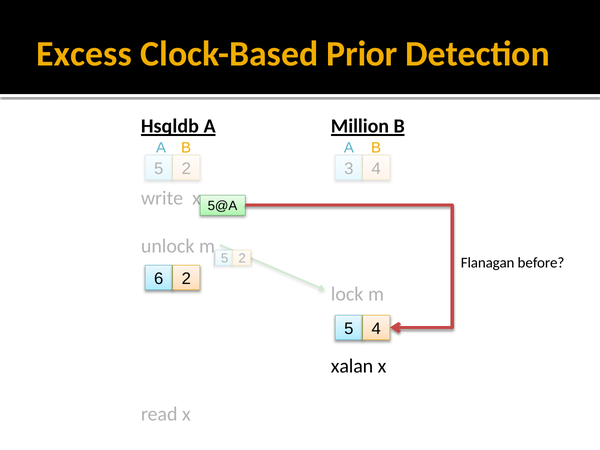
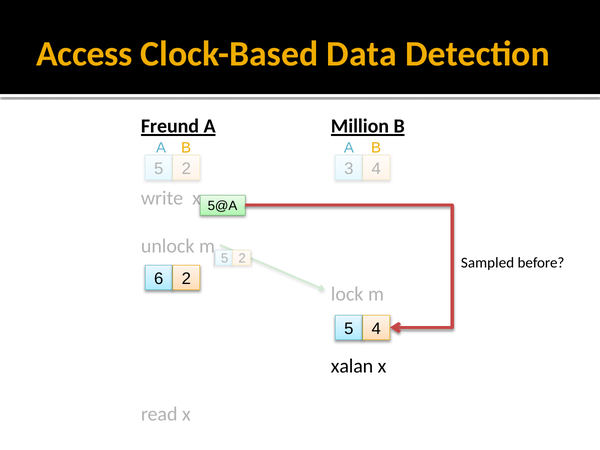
Excess: Excess -> Access (84, 54)
Prior: Prior -> Data (362, 54)
Hsqldb: Hsqldb -> Freund (170, 126)
Flanagan: Flanagan -> Sampled (488, 263)
